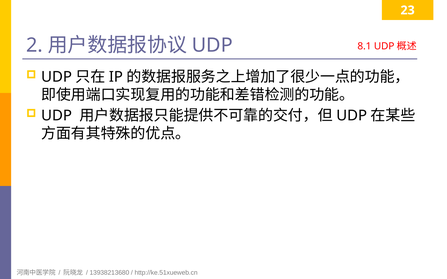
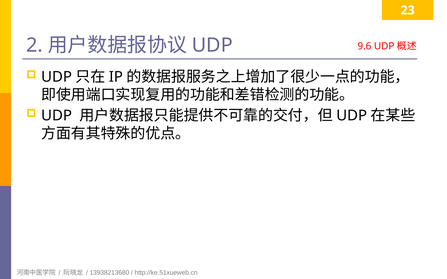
8.1: 8.1 -> 9.6 (364, 46)
